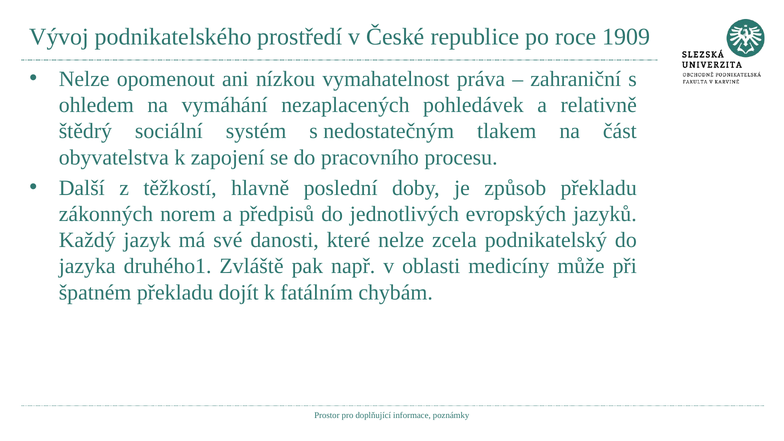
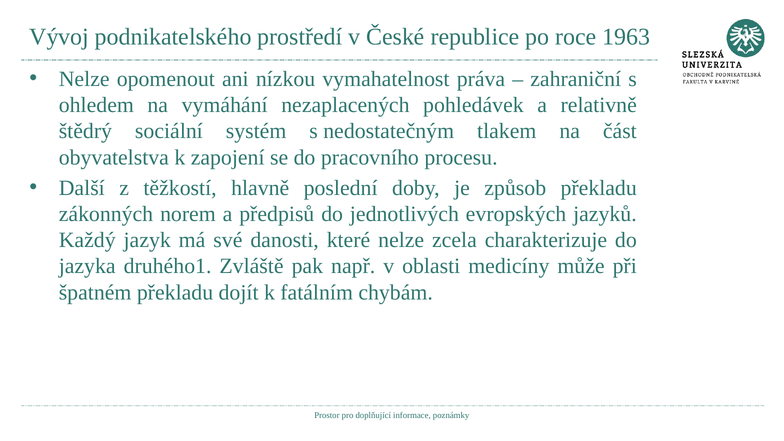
1909: 1909 -> 1963 (626, 37)
podnikatelský: podnikatelský -> charakterizuje (546, 240)
